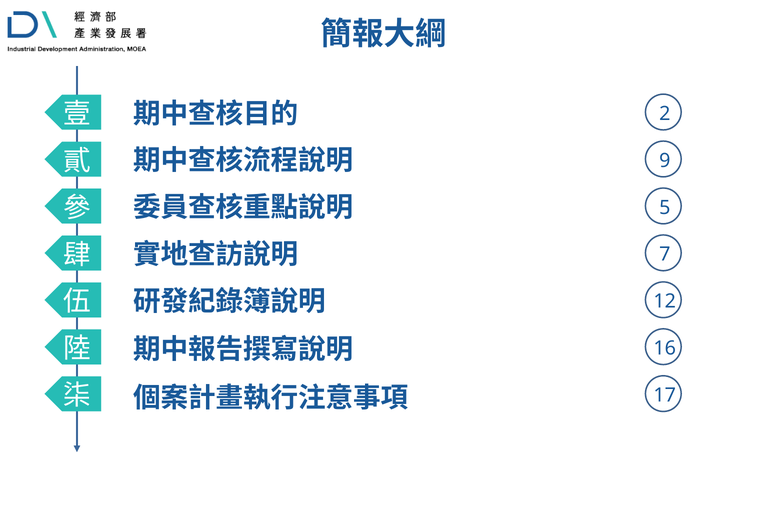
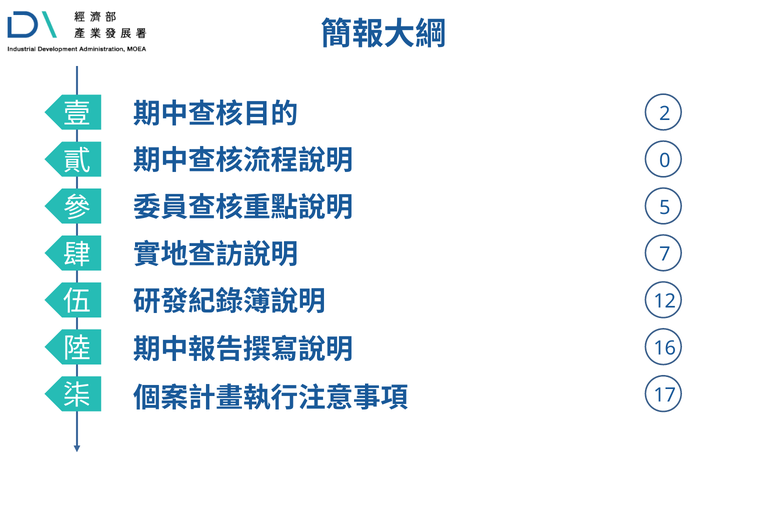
9: 9 -> 0 (665, 160)
